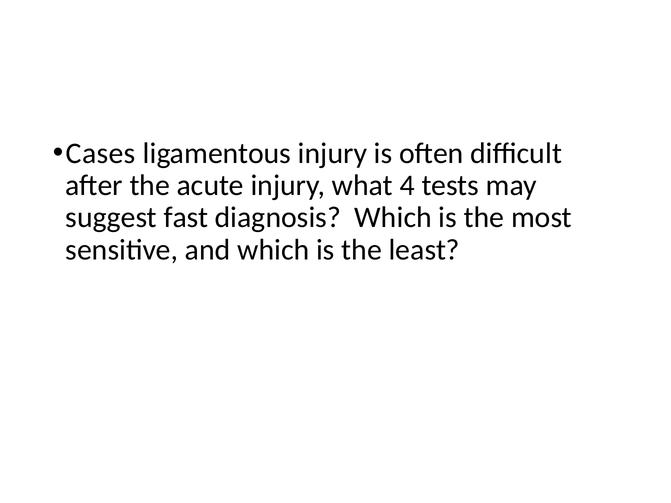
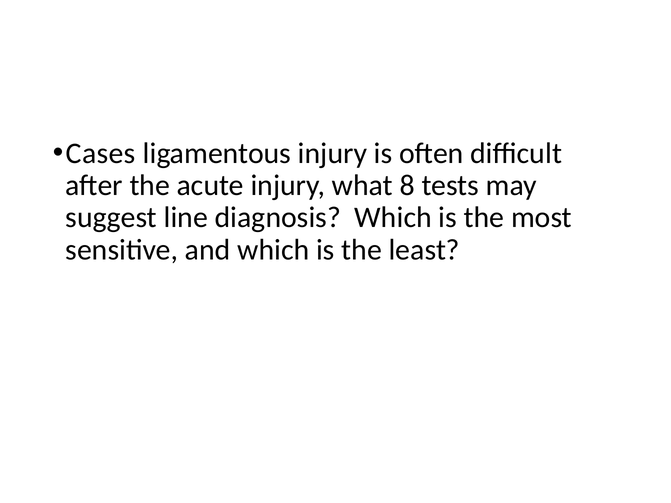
4: 4 -> 8 (407, 185)
fast: fast -> line (186, 218)
